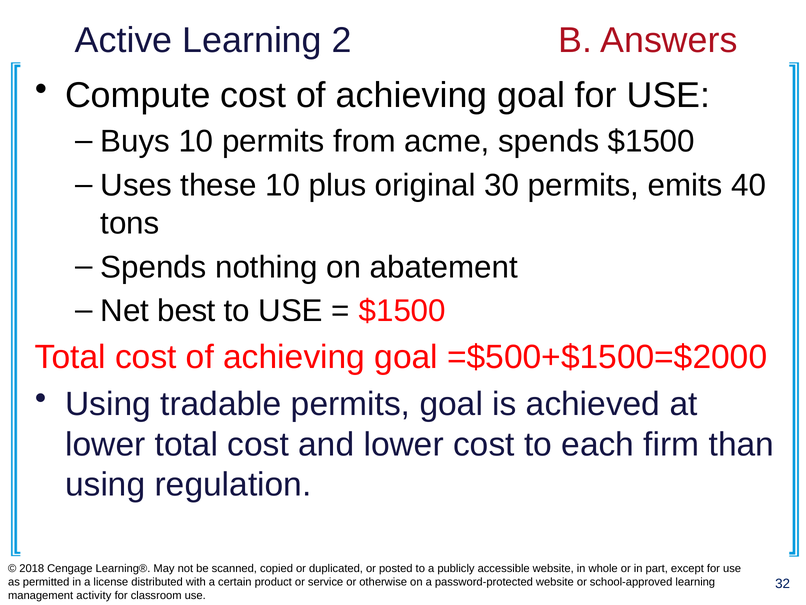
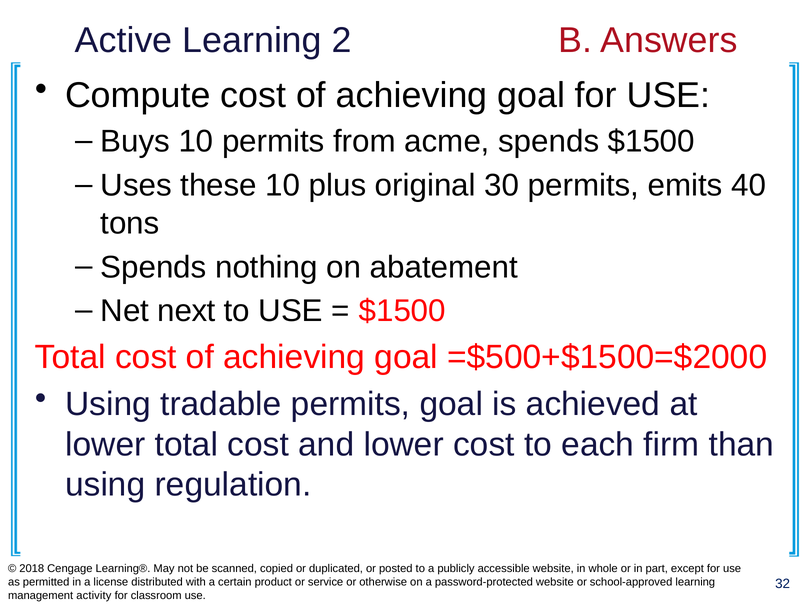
best: best -> next (187, 311)
